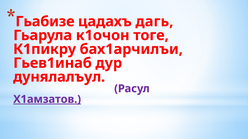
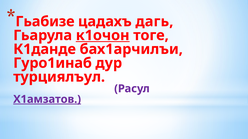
к1очон underline: none -> present (103, 35)
К1пикру: К1пикру -> К1данде (45, 49)
Гьев1инаб: Гьев1инаб -> Гуро1инаб (53, 63)
дунялалъул: дунялалъул -> турциялъул (59, 77)
